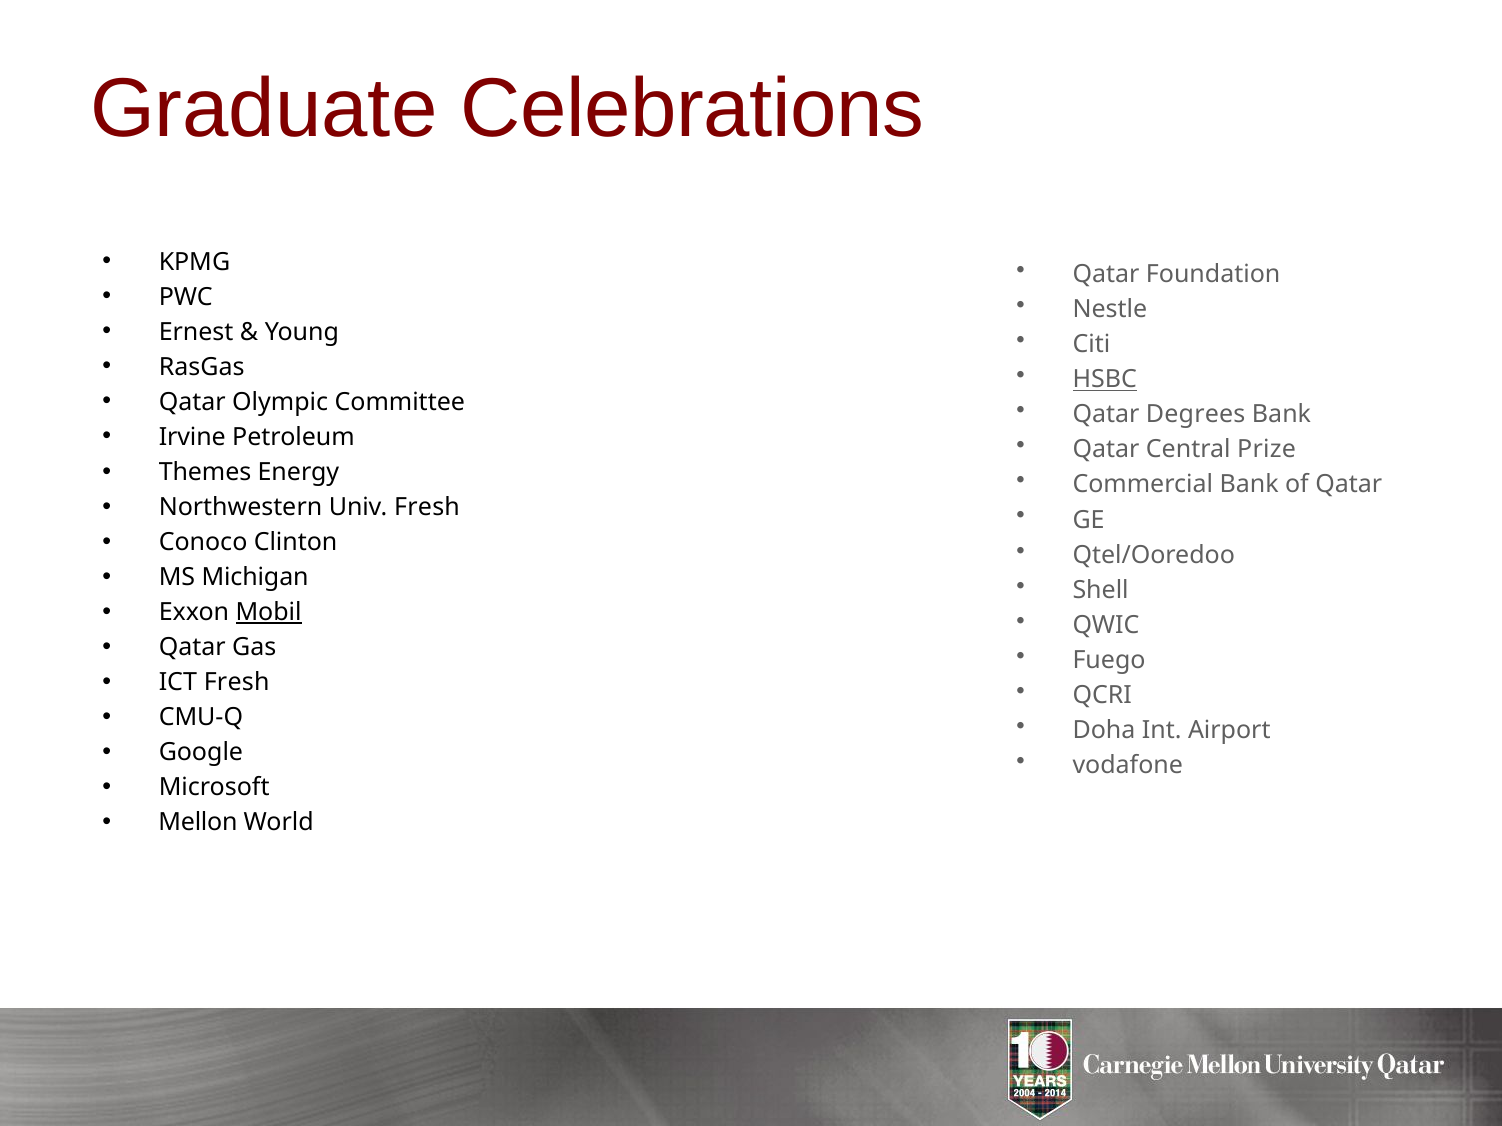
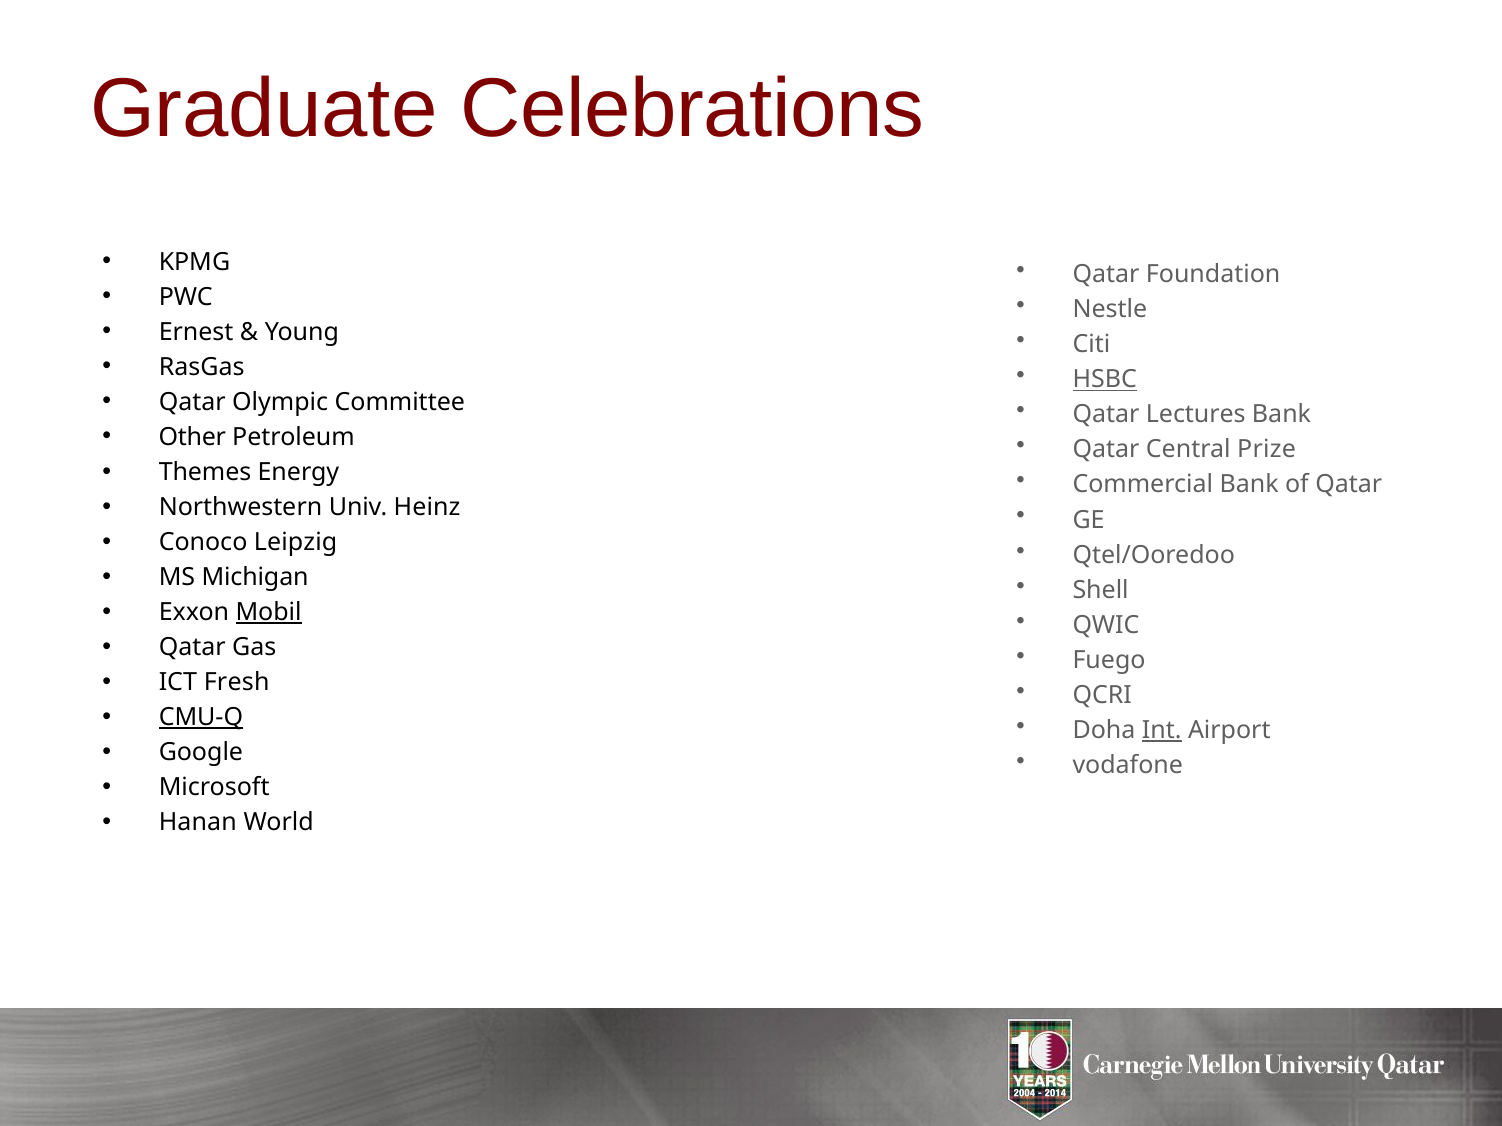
Degrees: Degrees -> Lectures (1196, 415)
Irvine: Irvine -> Other (192, 437)
Univ Fresh: Fresh -> Heinz (427, 507)
Clinton: Clinton -> Leipzig (296, 542)
CMU-Q underline: none -> present (201, 718)
Int underline: none -> present (1162, 730)
Mellon: Mellon -> Hanan (198, 823)
